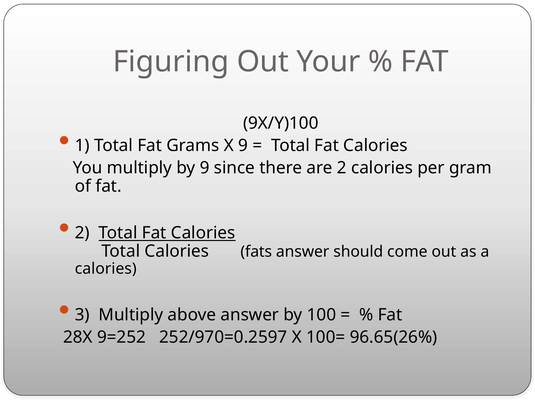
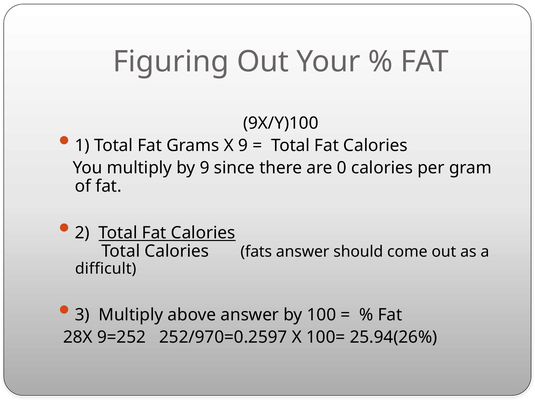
are 2: 2 -> 0 (342, 168)
calories: calories -> difficult (106, 269)
96.65(26%: 96.65(26% -> 25.94(26% (394, 337)
